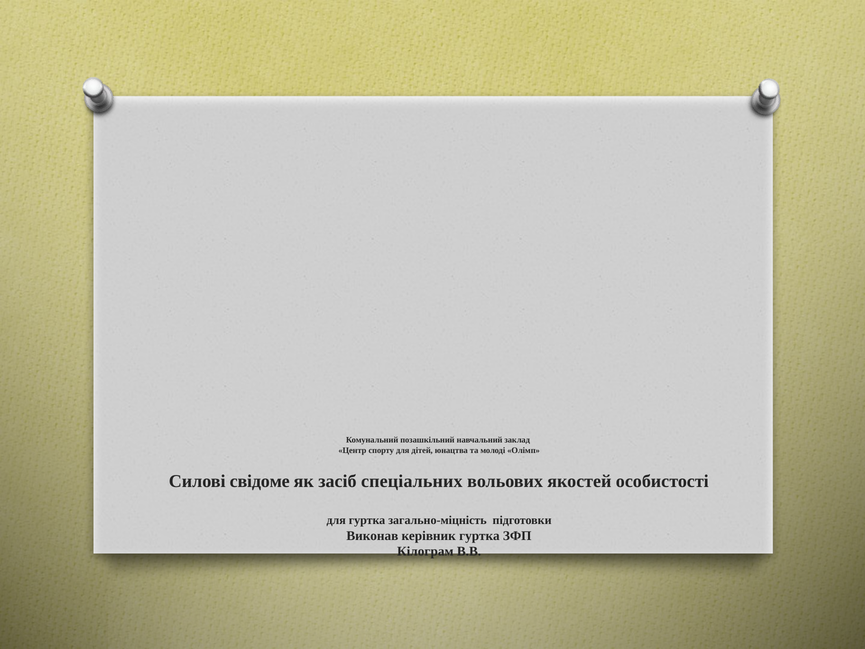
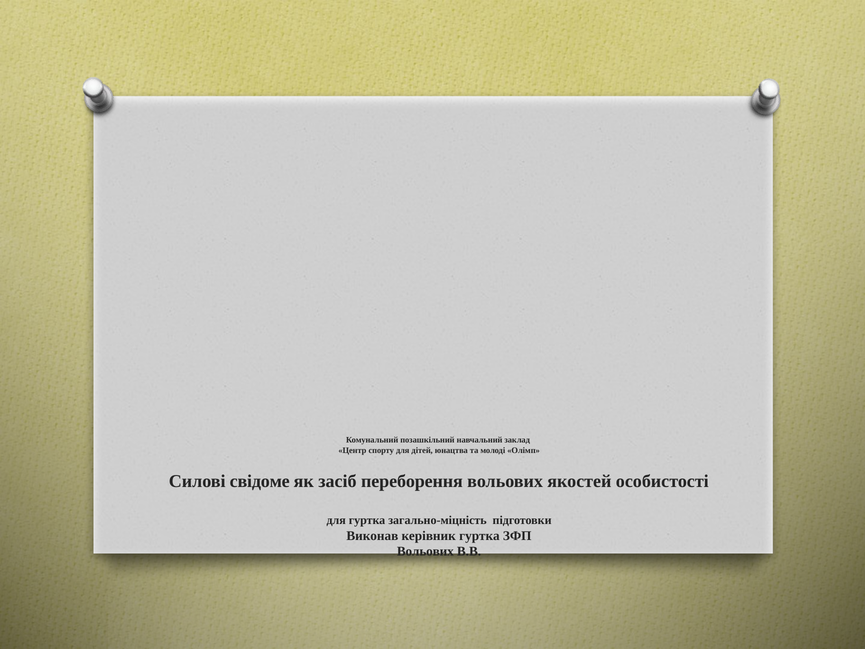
спеціальних: спеціальних -> переборення (412, 481)
Кілограм: Кілограм -> Вольових (425, 551)
